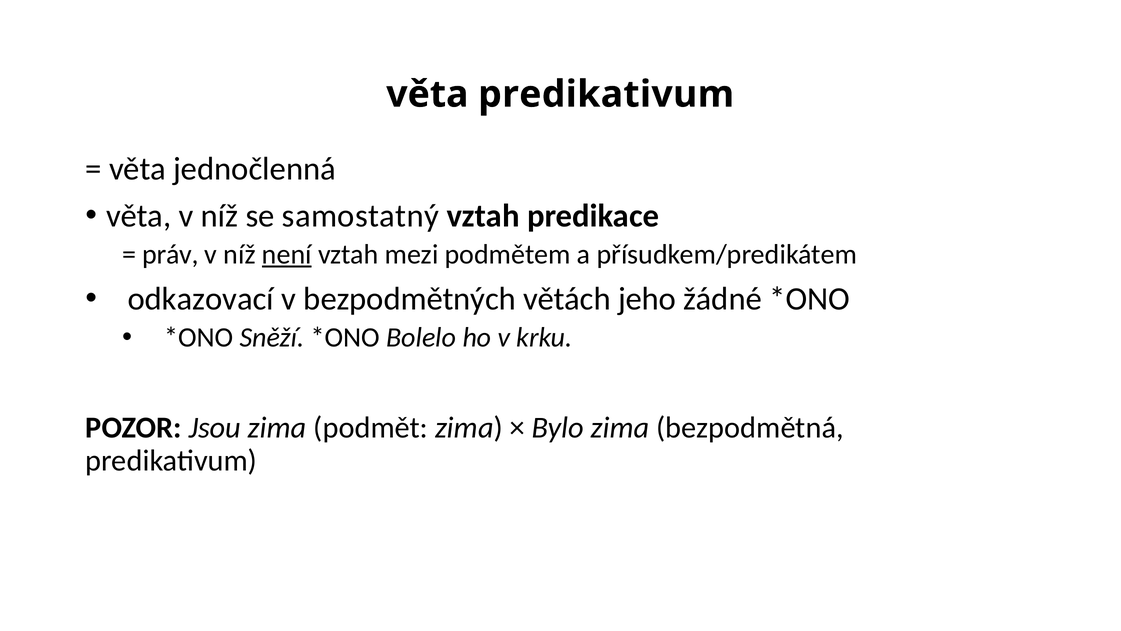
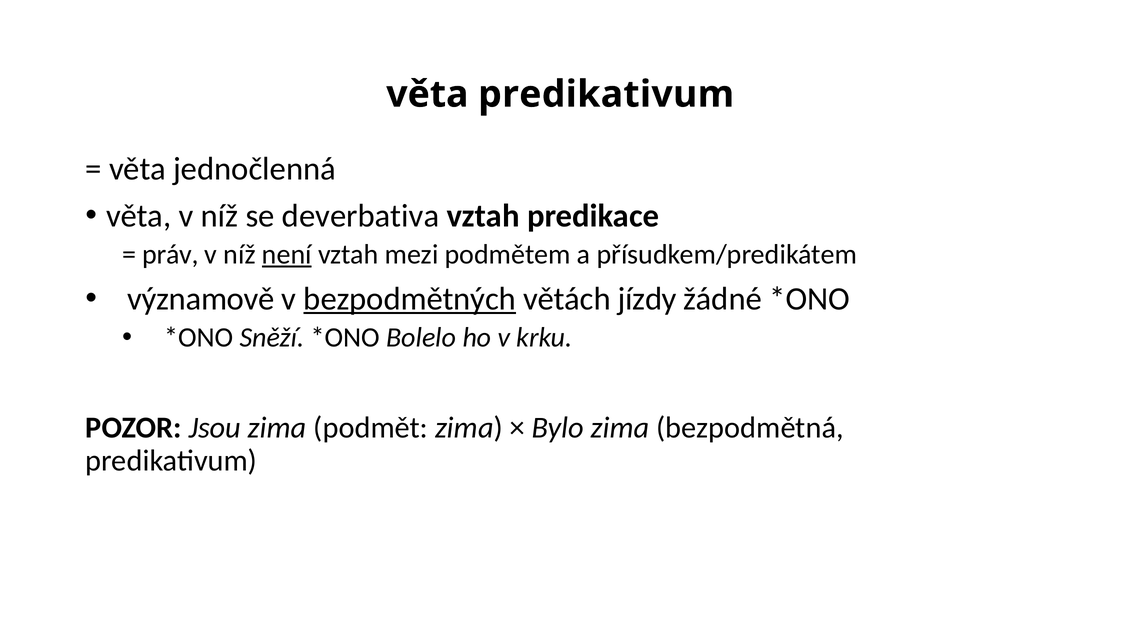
samostatný: samostatný -> deverbativa (361, 216)
odkazovací: odkazovací -> významově (201, 299)
bezpodmětných underline: none -> present (410, 299)
jeho: jeho -> jízdy (647, 299)
